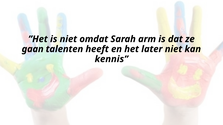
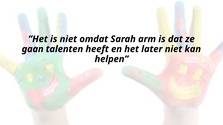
kennis: kennis -> helpen (112, 59)
